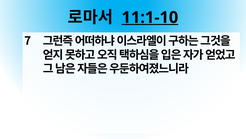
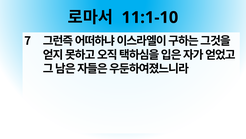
11:1-10 underline: present -> none (150, 17)
